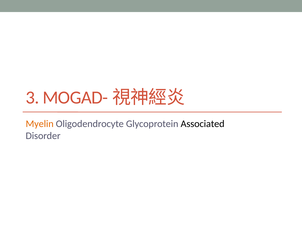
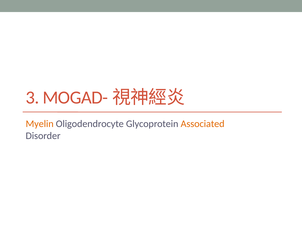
Associated colour: black -> orange (203, 124)
